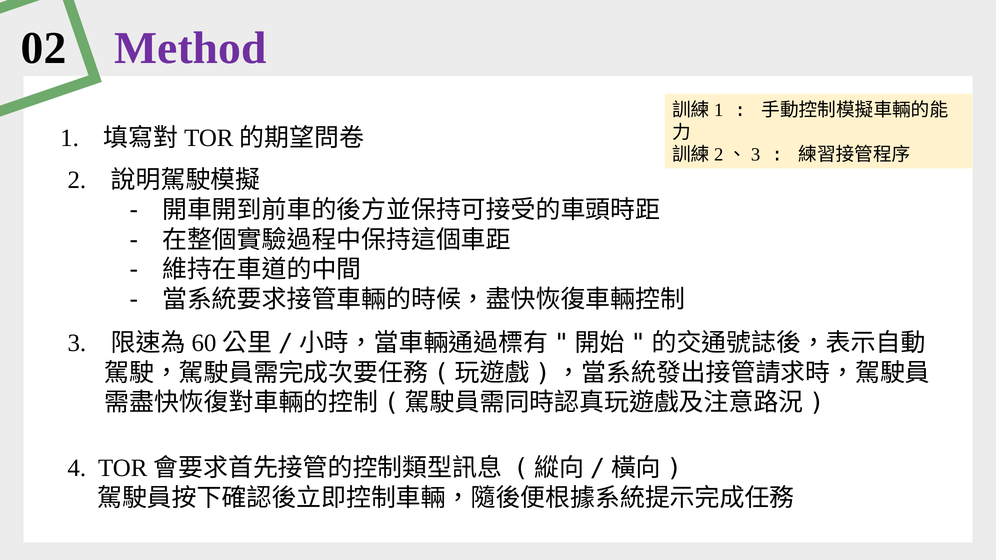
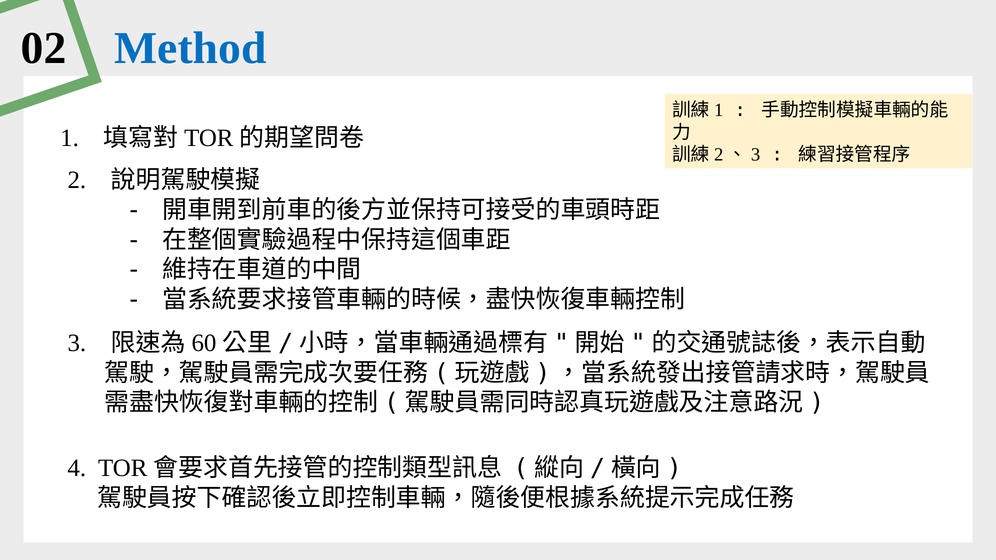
Method colour: purple -> blue (190, 48)
